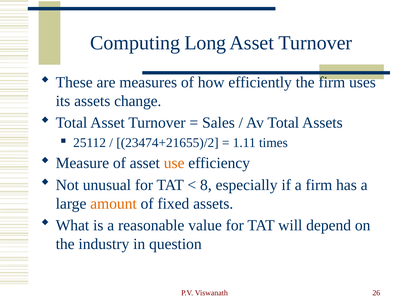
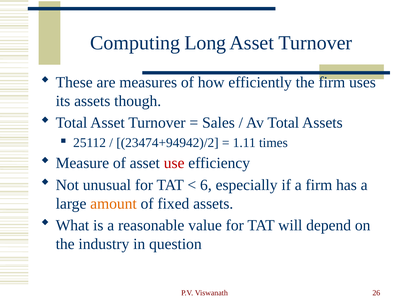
change: change -> though (138, 101)
23474+21655)/2: 23474+21655)/2 -> 23474+94942)/2 (167, 143)
use colour: orange -> red (174, 163)
8: 8 -> 6 (206, 185)
